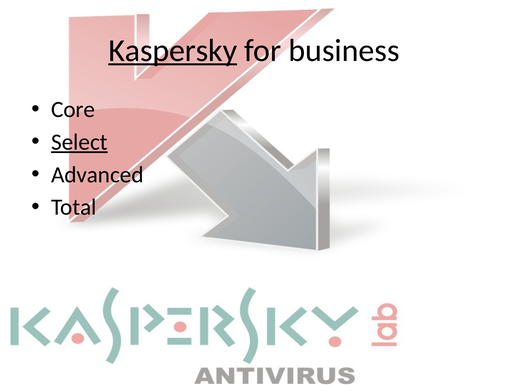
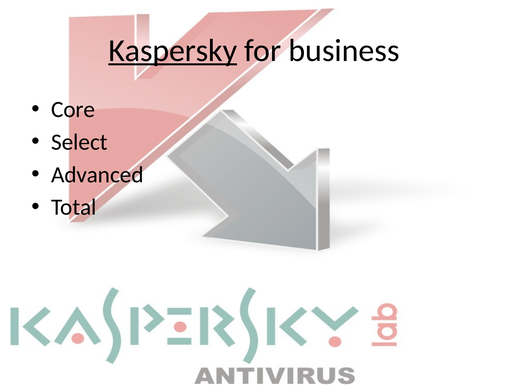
Select underline: present -> none (79, 142)
